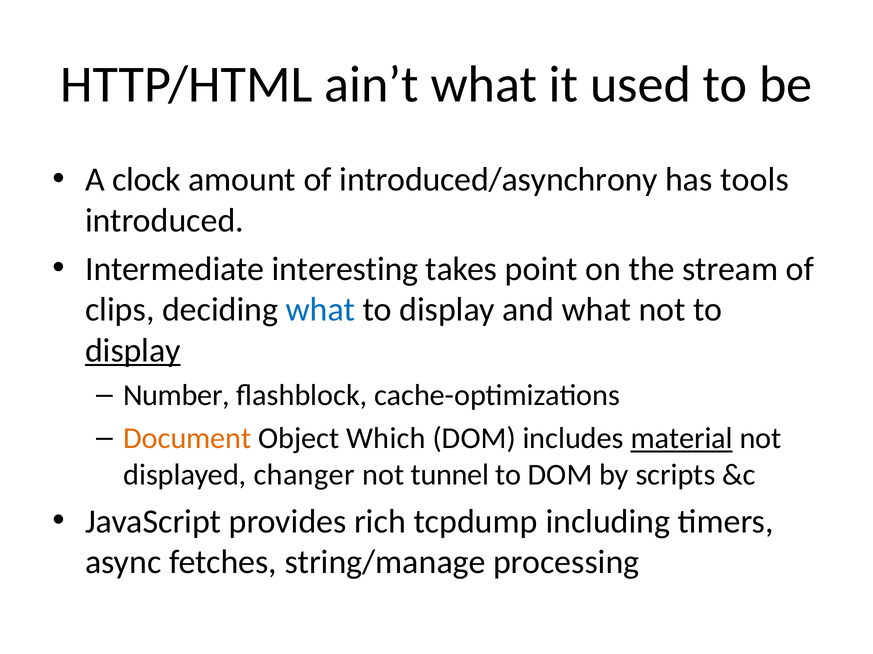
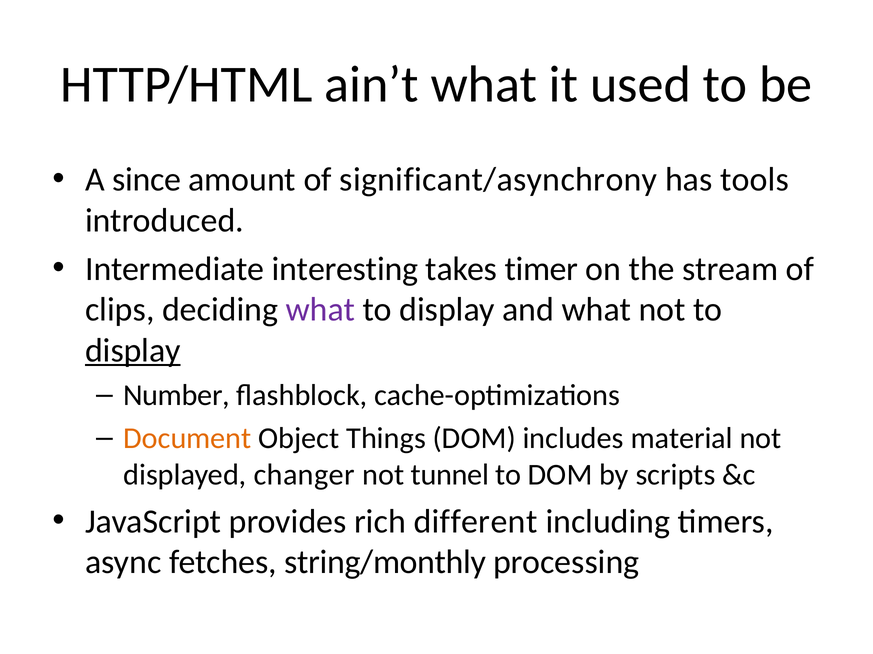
clock: clock -> since (147, 180)
introduced/asynchrony: introduced/asynchrony -> significant/asynchrony (498, 180)
point: point -> timer (541, 269)
what colour: blue -> purple (320, 310)
Which: Which -> Things (386, 439)
material underline: present -> none (682, 439)
tcpdump: tcpdump -> different (475, 522)
string/manage: string/manage -> string/monthly (385, 563)
